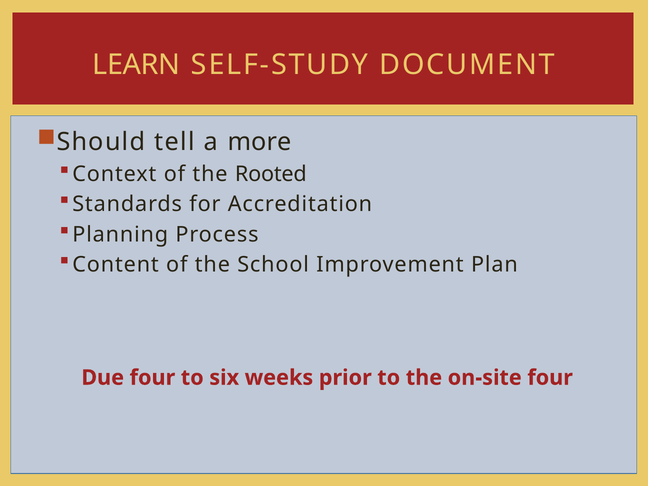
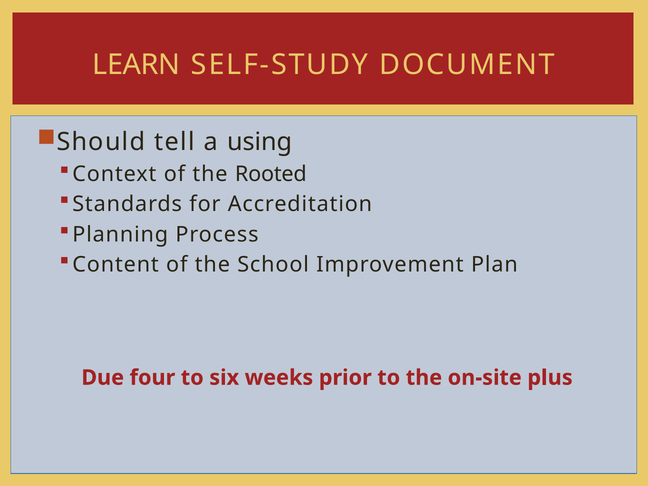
more: more -> using (260, 142)
on-site four: four -> plus (550, 378)
